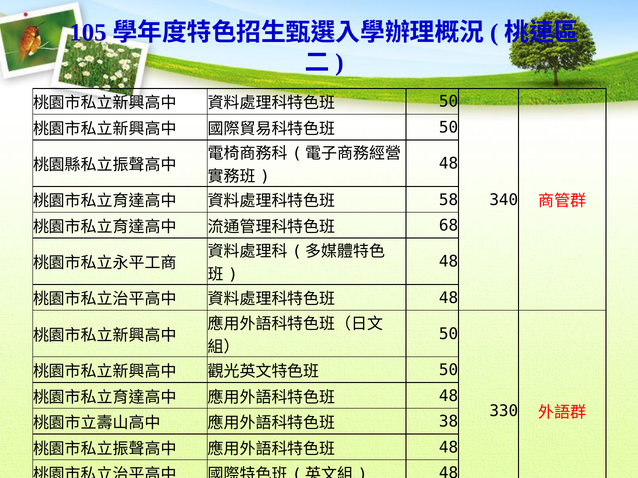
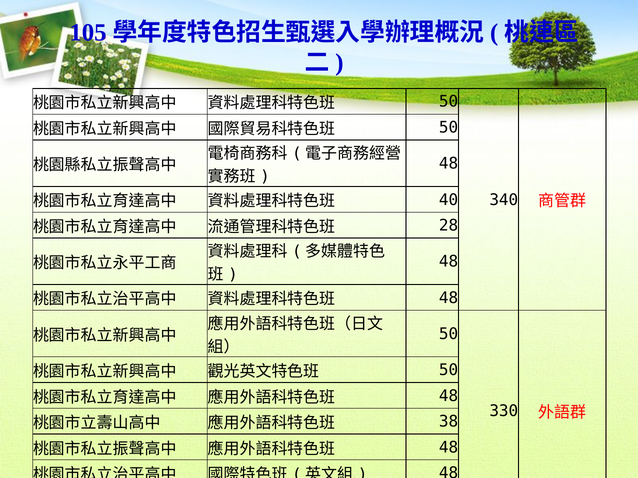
58: 58 -> 40 (449, 200)
68: 68 -> 28 (449, 226)
